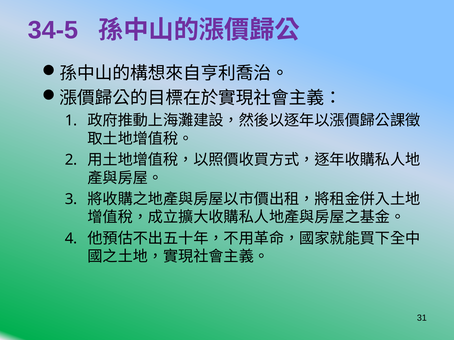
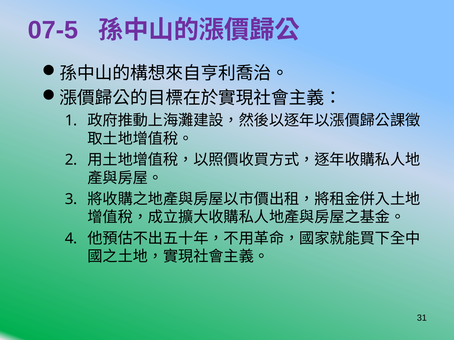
34-5: 34-5 -> 07-5 (53, 30)
